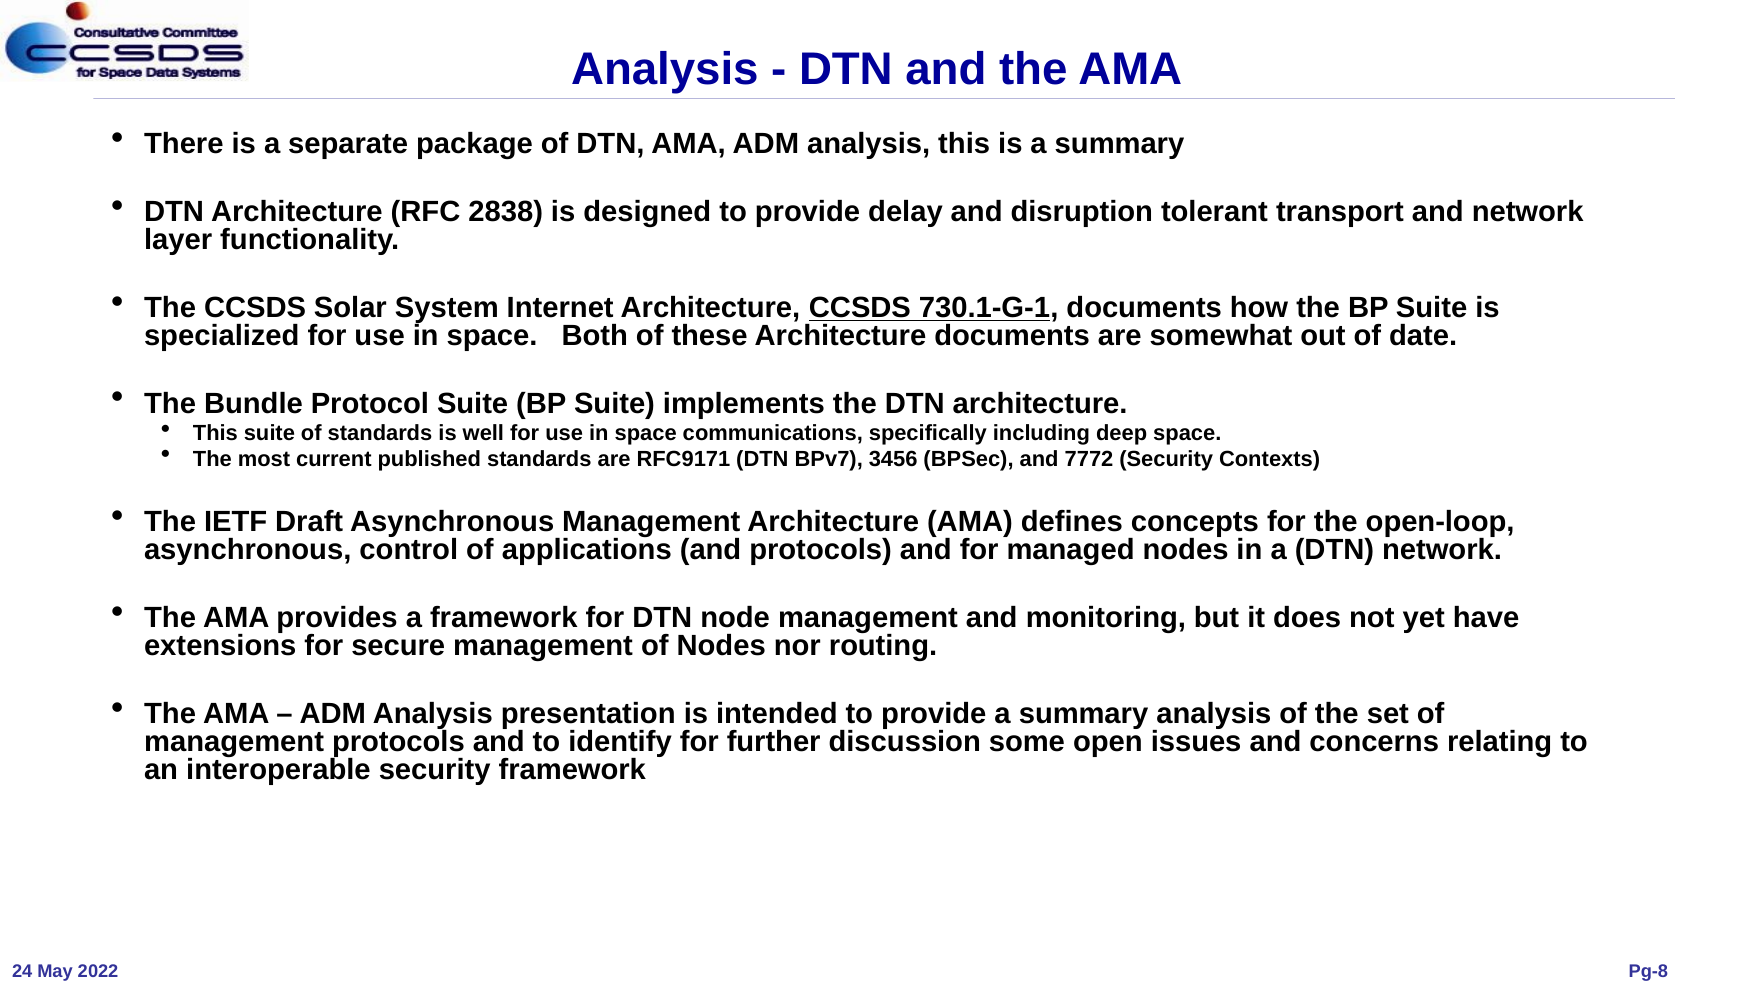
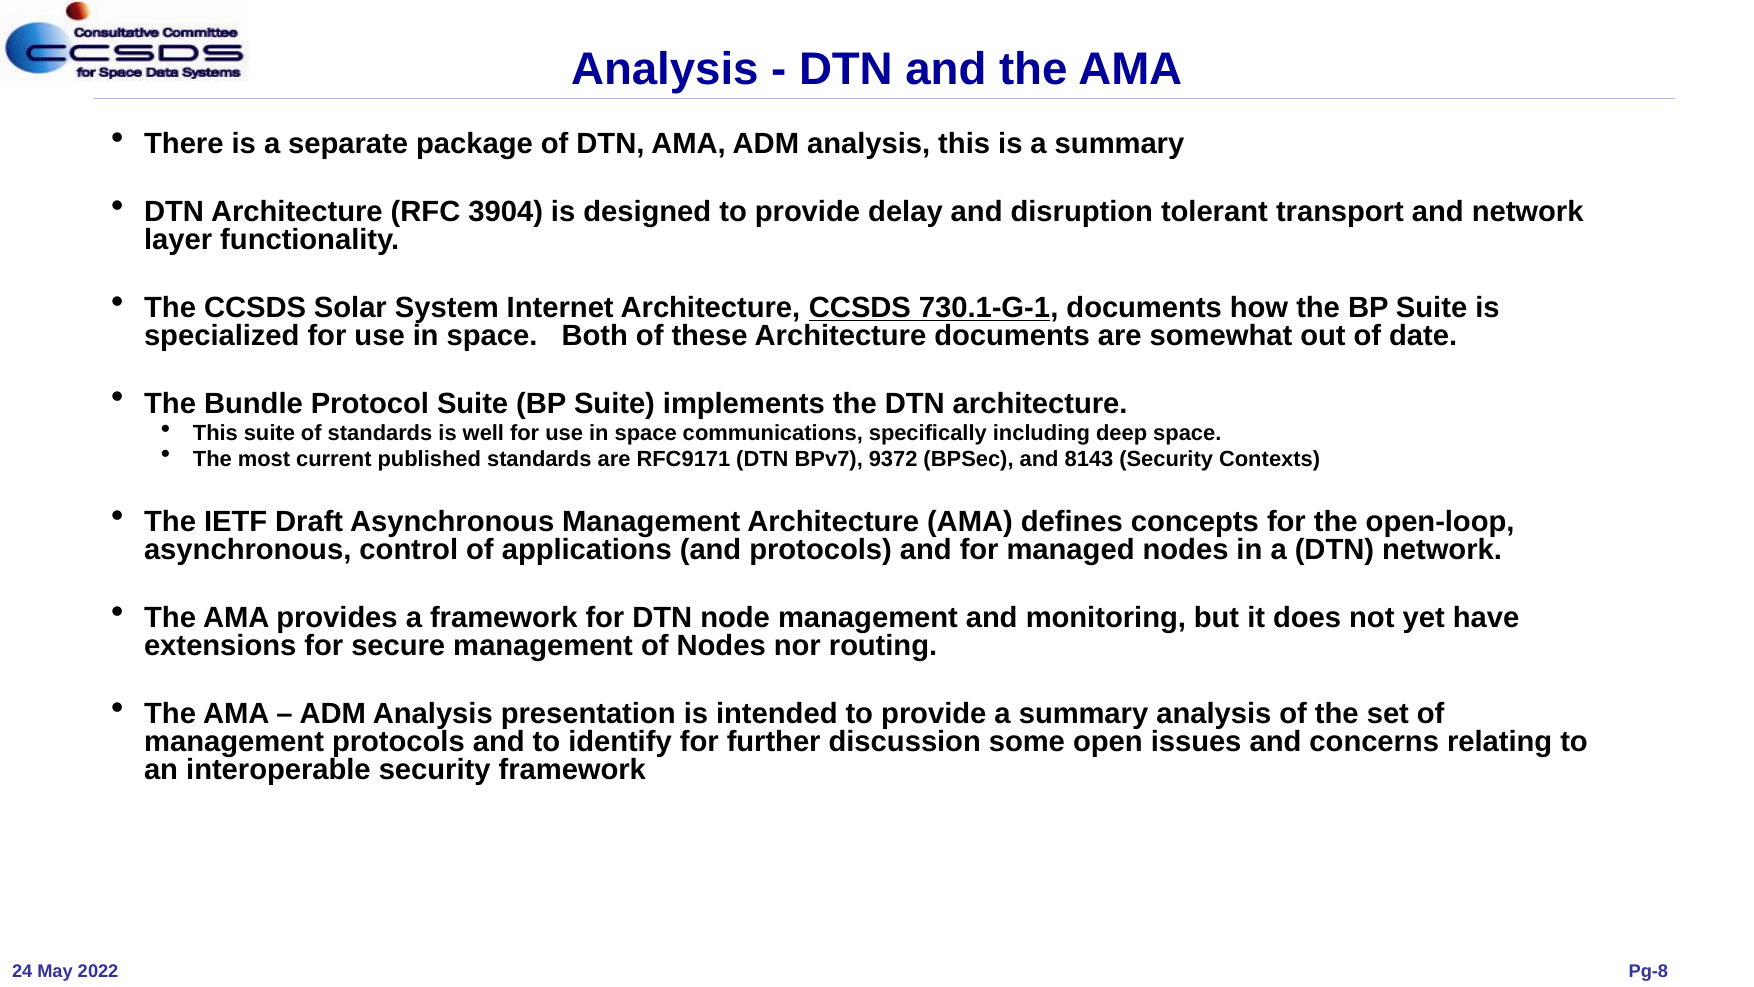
2838: 2838 -> 3904 (506, 212)
3456: 3456 -> 9372 (893, 459)
7772: 7772 -> 8143 (1089, 459)
